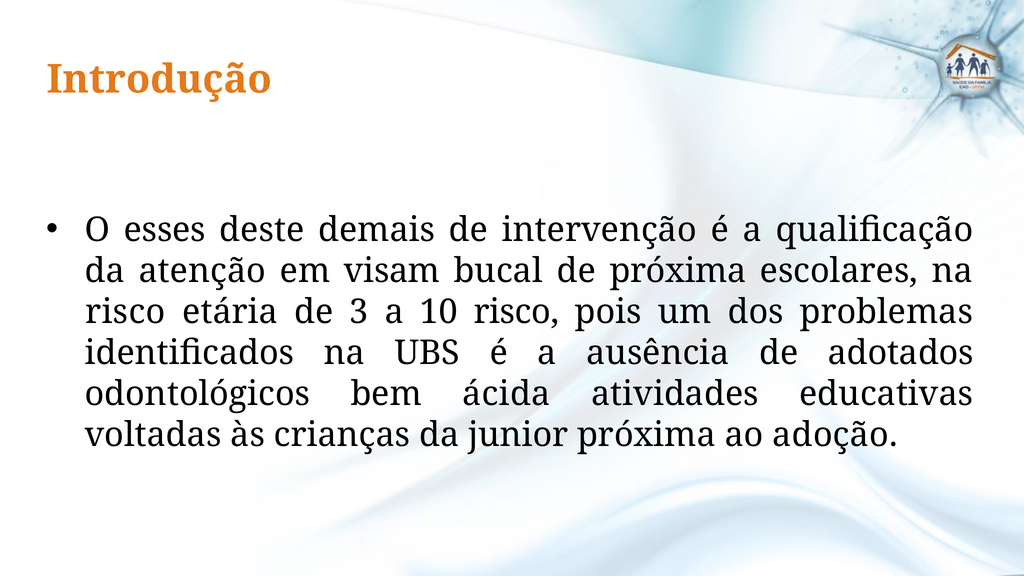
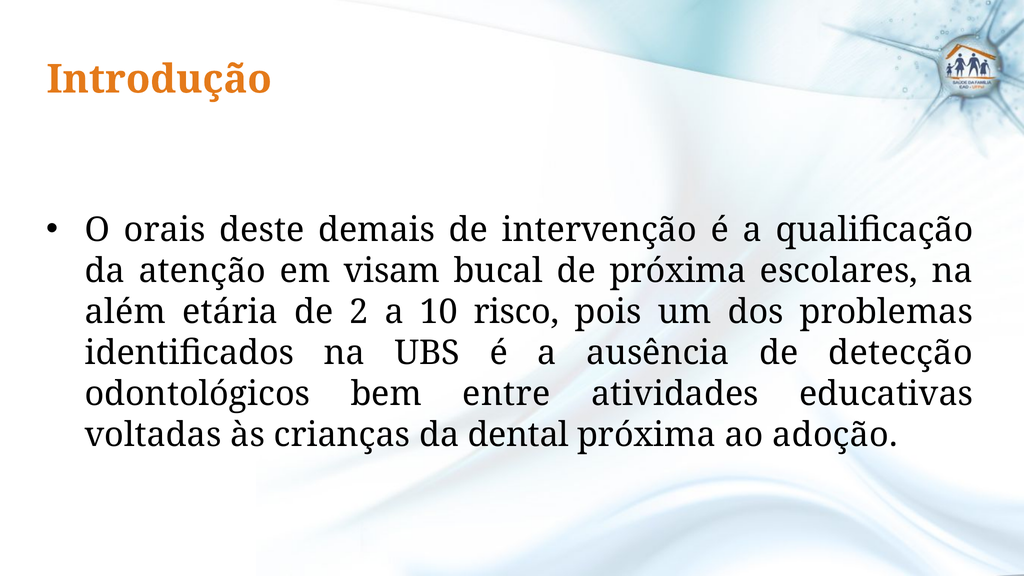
esses: esses -> orais (165, 230)
risco: risco -> além (125, 312)
3: 3 -> 2 (359, 312)
adotados: adotados -> detecção (901, 353)
ácida: ácida -> entre (506, 394)
junior: junior -> dental (518, 435)
